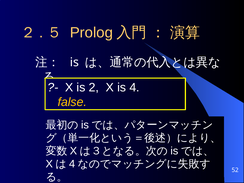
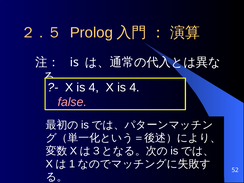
2: 2 -> 4 (94, 87)
false colour: yellow -> pink (72, 102)
4: 4 -> 1 (72, 164)
